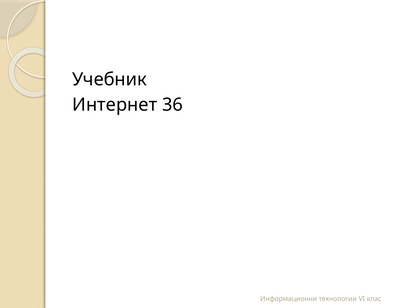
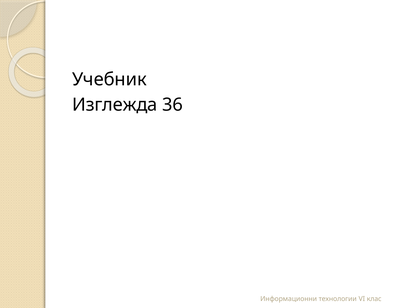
Интернет: Интернет -> Изглежда (115, 104)
